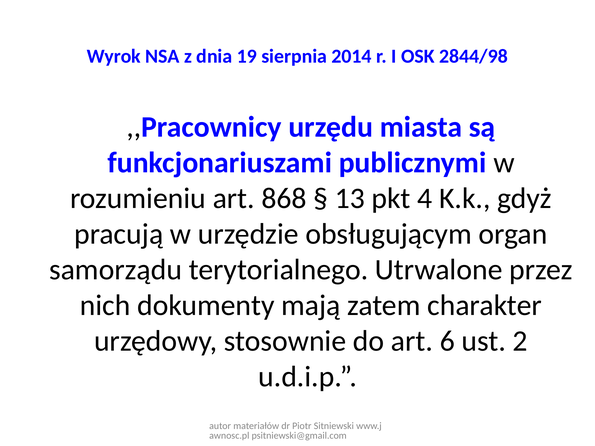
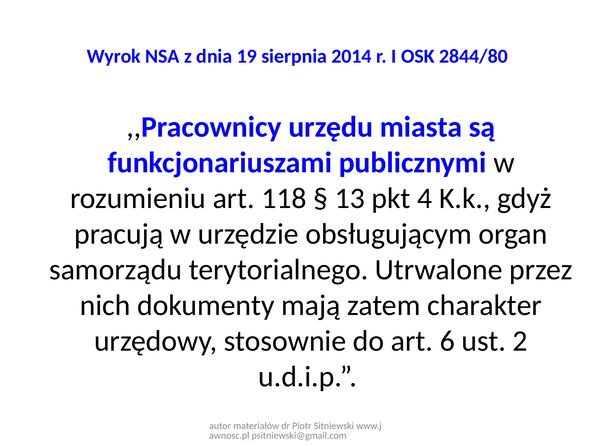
2844/98: 2844/98 -> 2844/80 (474, 56)
868: 868 -> 118 (284, 198)
